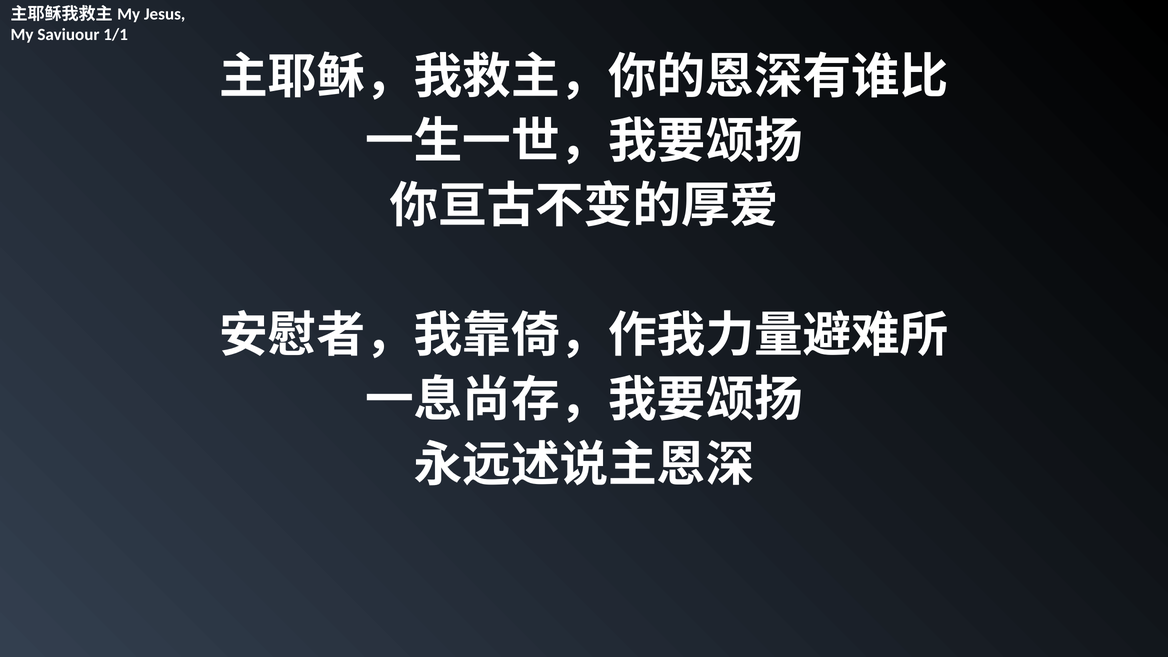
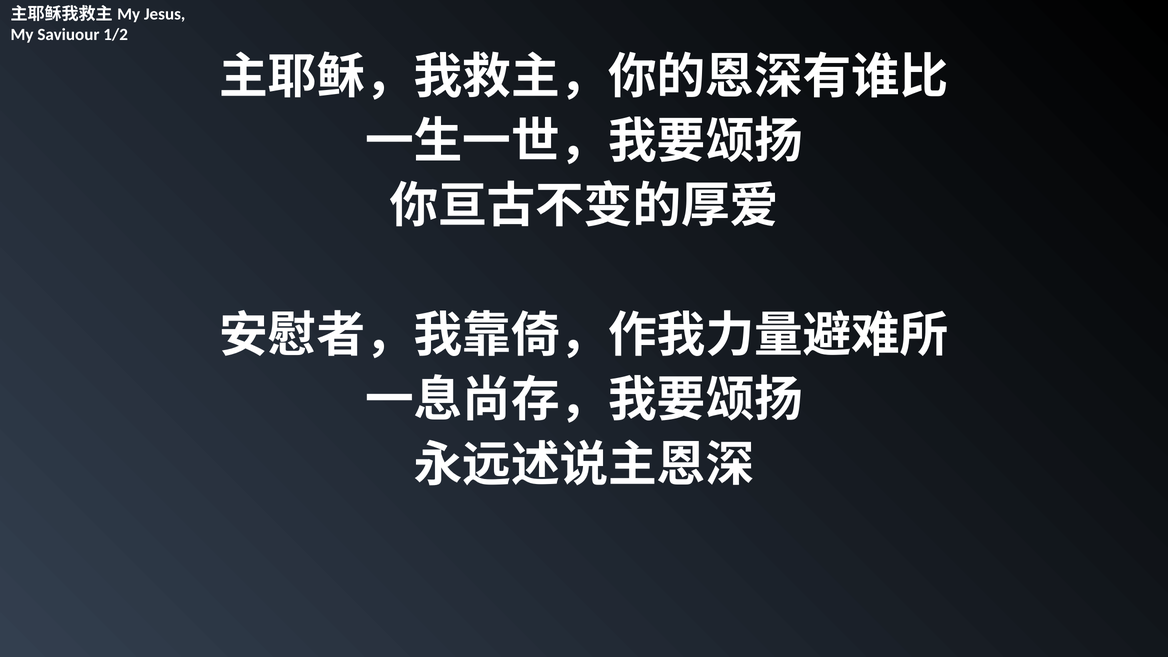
1/1: 1/1 -> 1/2 (116, 35)
